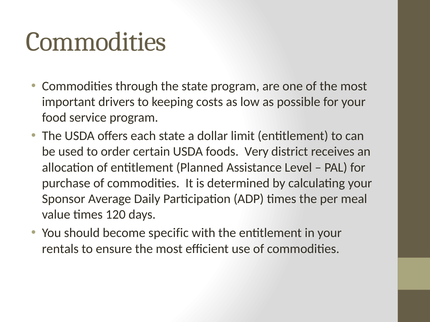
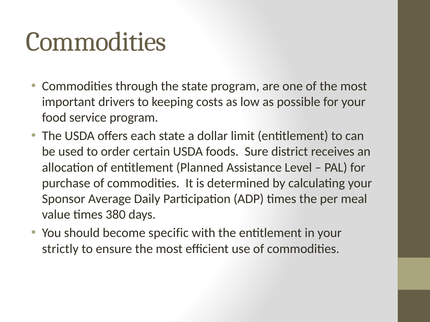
Very: Very -> Sure (257, 152)
120: 120 -> 380 (116, 215)
rentals: rentals -> strictly (60, 249)
